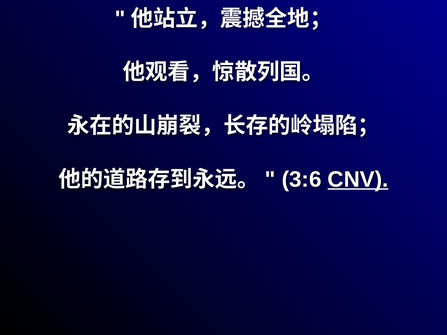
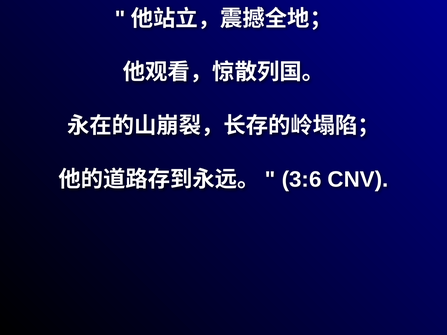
CNV underline: present -> none (358, 180)
